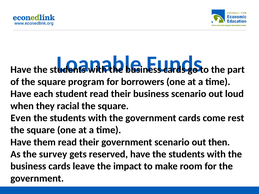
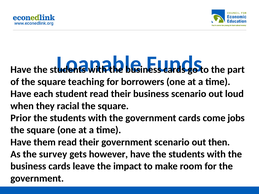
program: program -> teaching (86, 82)
Even: Even -> Prior (21, 118)
rest: rest -> jobs (236, 118)
reserved: reserved -> however (108, 154)
